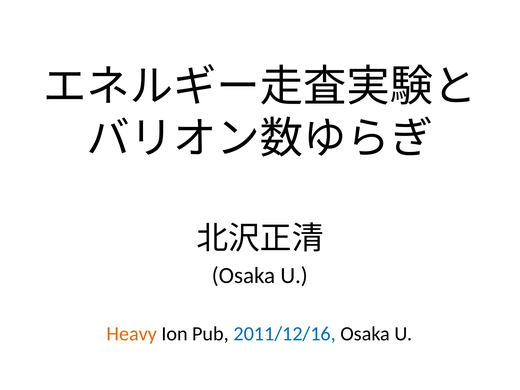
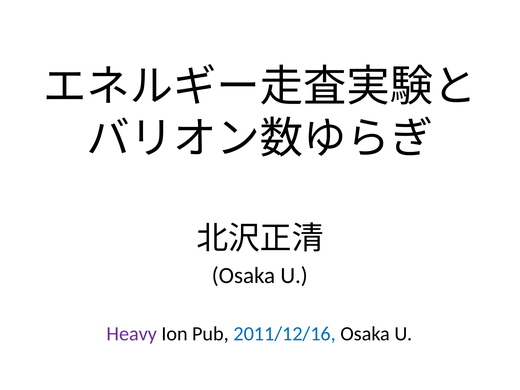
Heavy colour: orange -> purple (132, 334)
